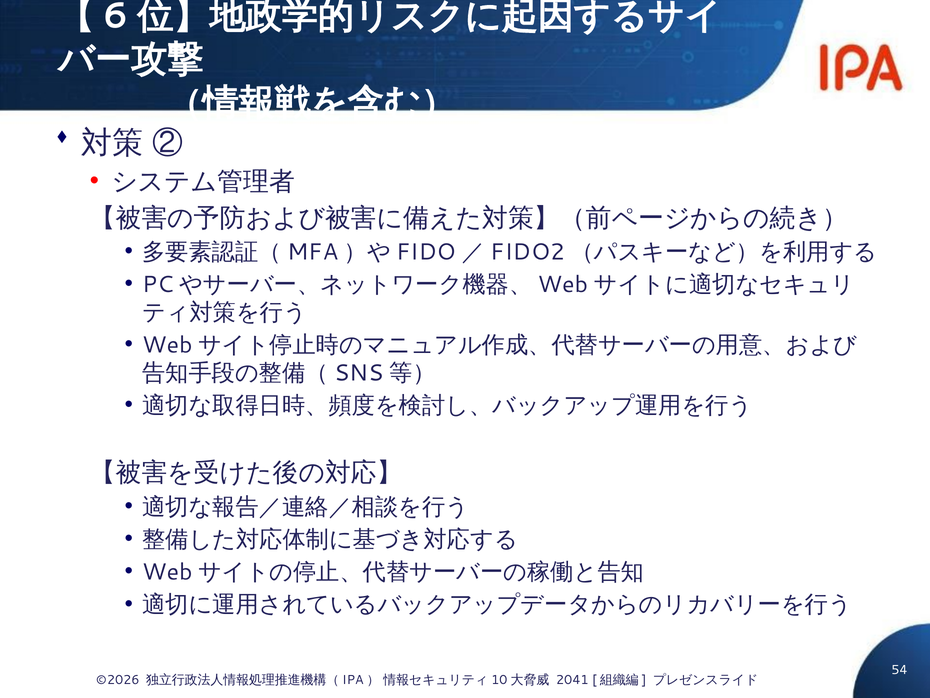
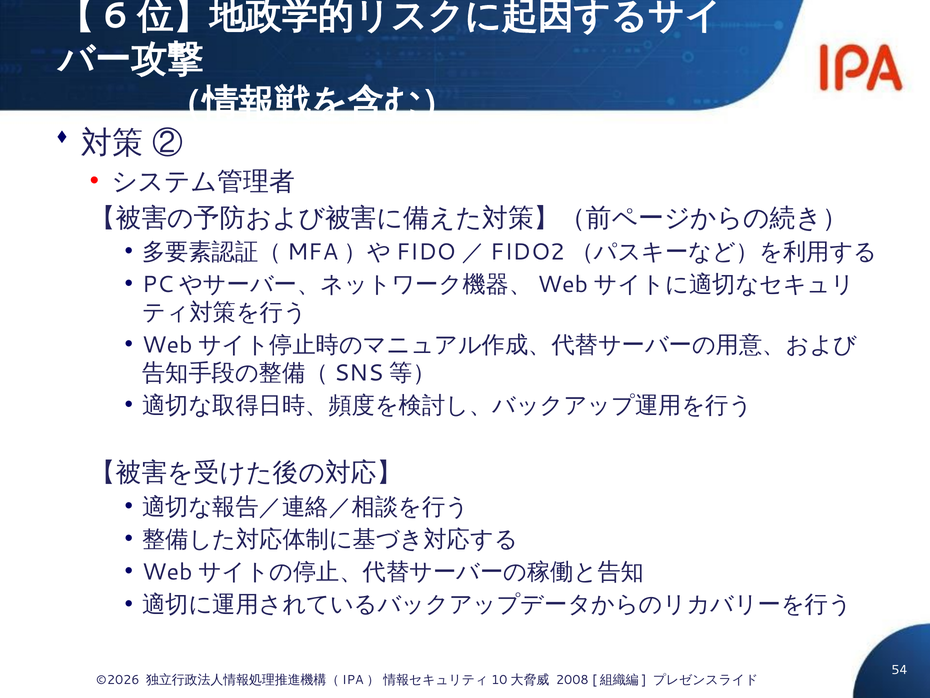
2041: 2041 -> 2008 (572, 679)
